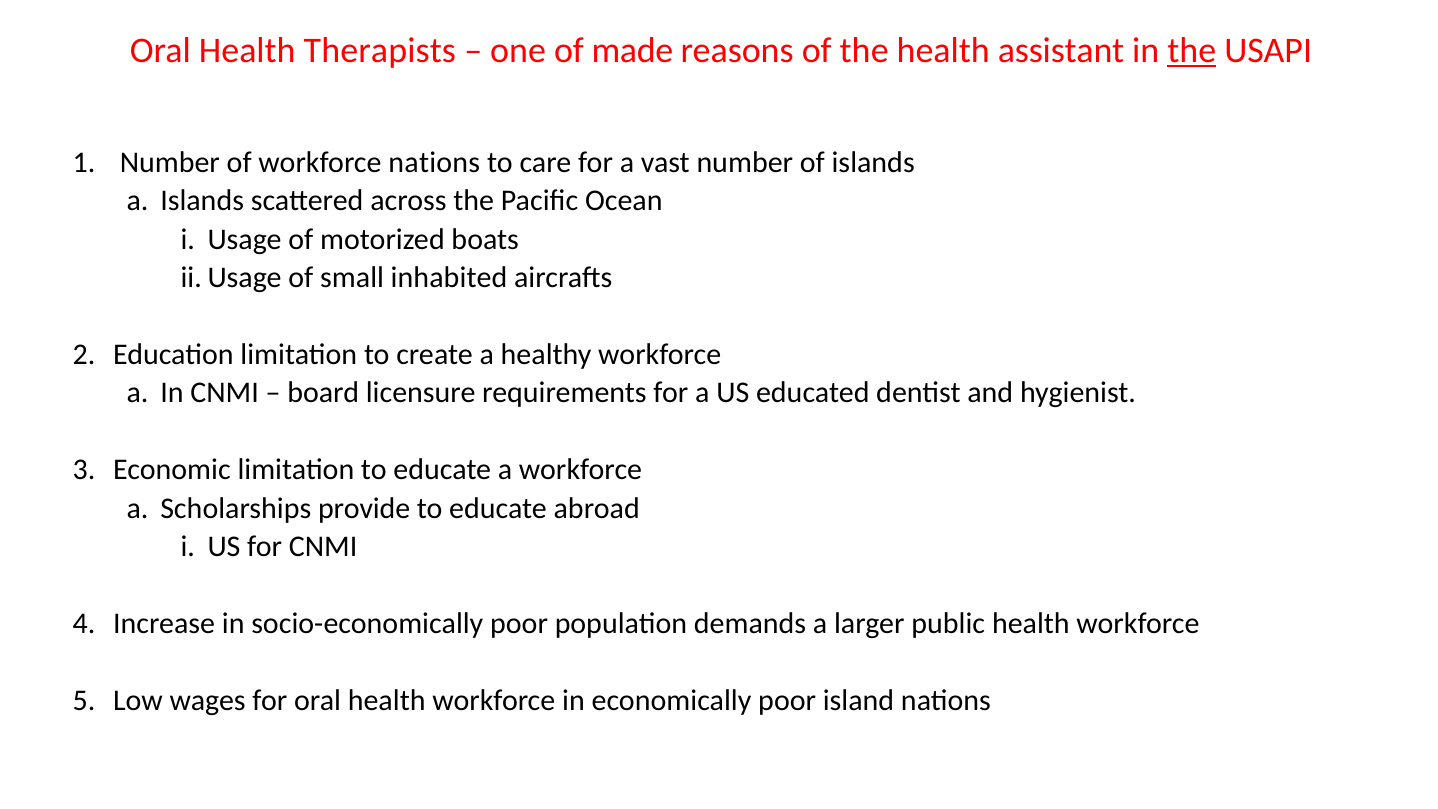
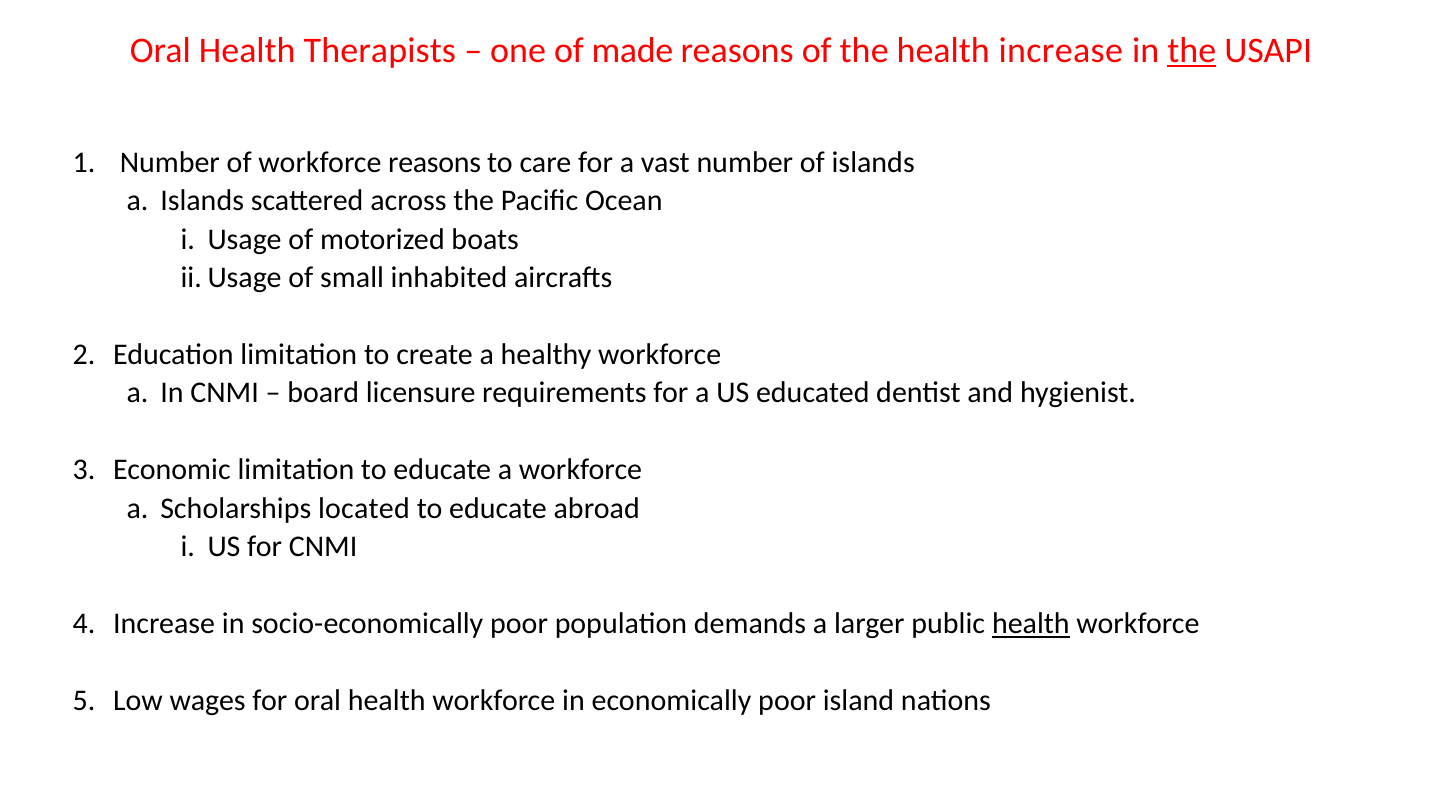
health assistant: assistant -> increase (1061, 50)
workforce nations: nations -> reasons (435, 162)
provide: provide -> located (364, 508)
health underline: none -> present (1031, 624)
